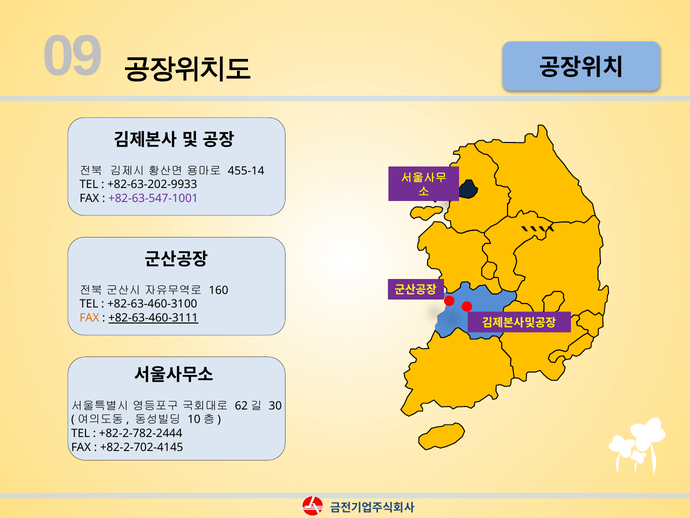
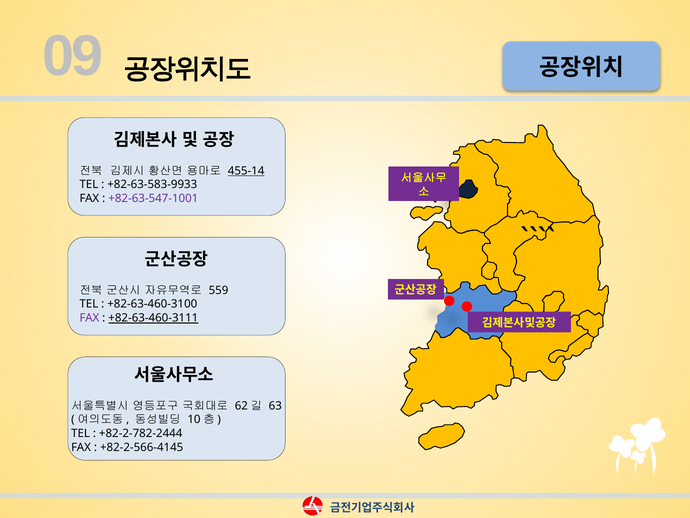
455-14 underline: none -> present (246, 171)
+82-63-202-9933: +82-63-202-9933 -> +82-63-583-9933 (152, 184)
160: 160 -> 559 (218, 290)
FAX colour: orange -> purple (89, 318)
30: 30 -> 63 (275, 405)
+82-2-702-4145: +82-2-702-4145 -> +82-2-566-4145 (142, 447)
